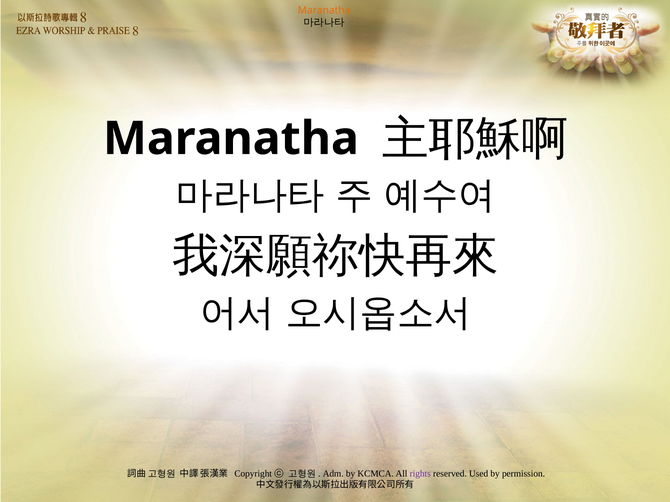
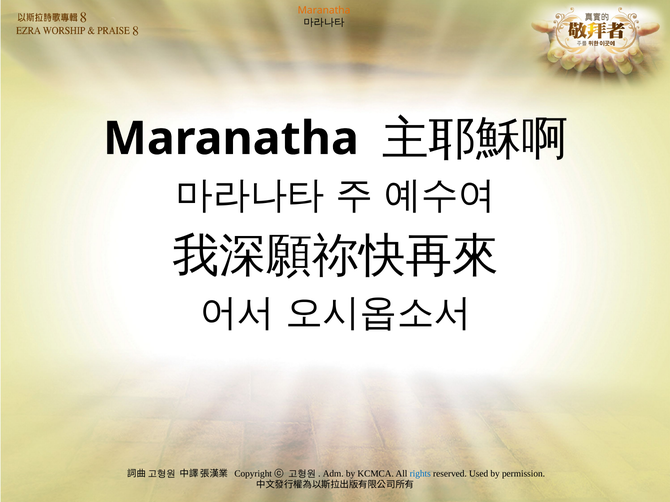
rights colour: purple -> blue (420, 474)
